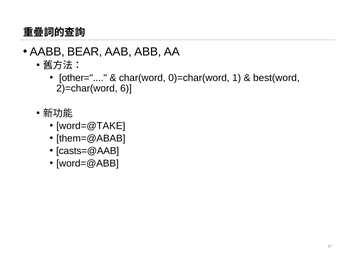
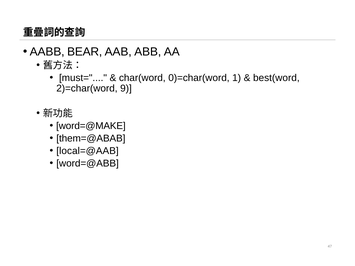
other=: other= -> must= (83, 78)
6: 6 -> 9 (126, 88)
word=@TAKE: word=@TAKE -> word=@MAKE (91, 126)
casts=@AAB: casts=@AAB -> local=@AAB (87, 151)
